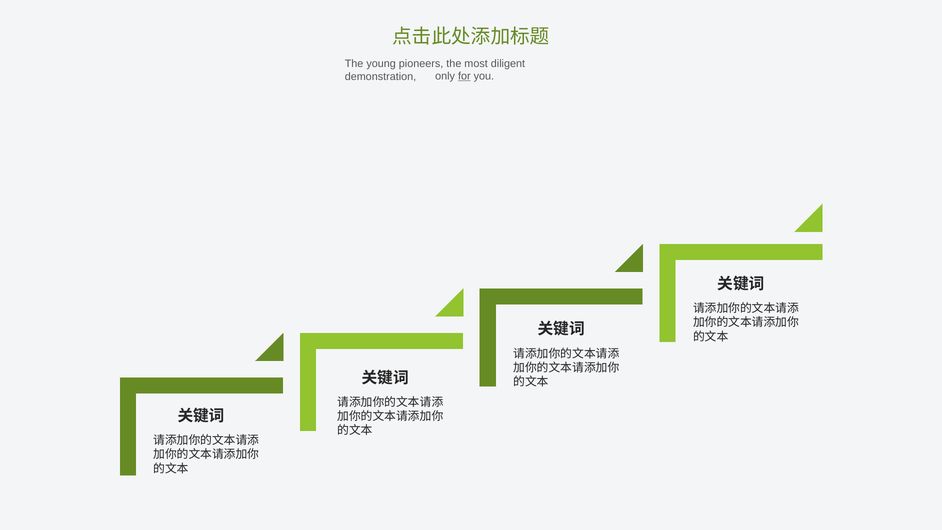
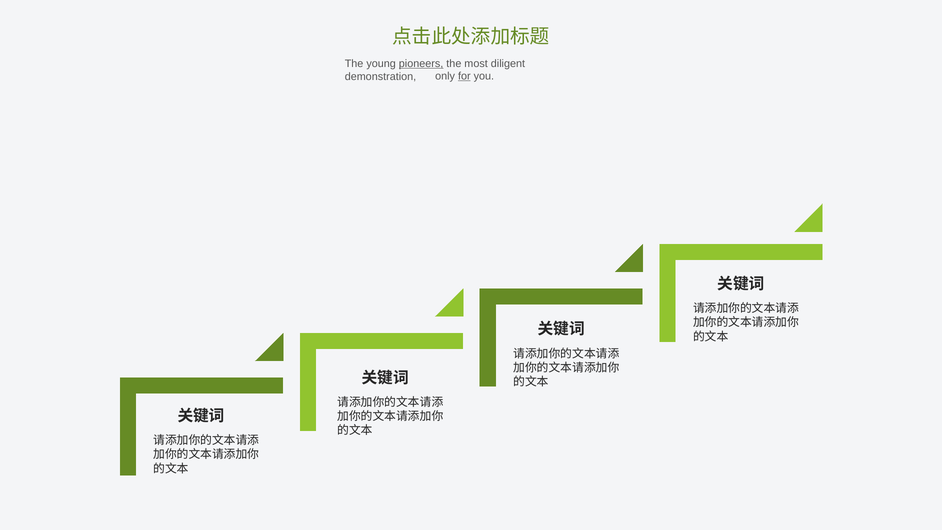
pioneers underline: none -> present (421, 64)
